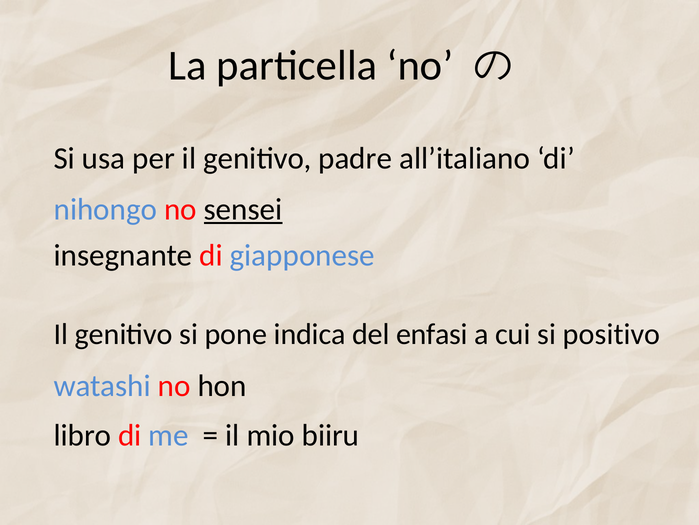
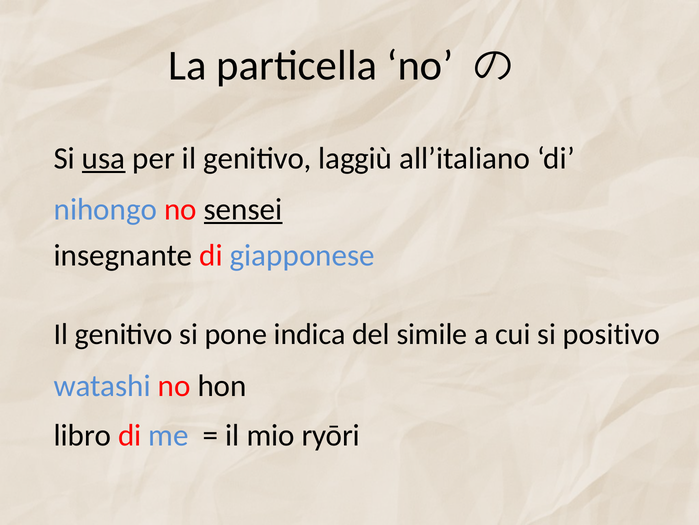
usa underline: none -> present (104, 158)
padre: padre -> laggiù (355, 158)
enfasi: enfasi -> simile (432, 334)
biiru: biiru -> ryōri (331, 435)
